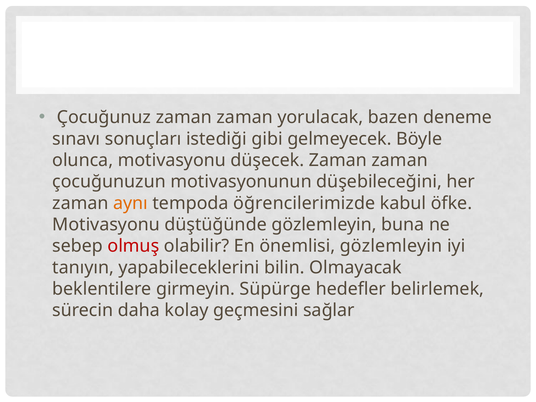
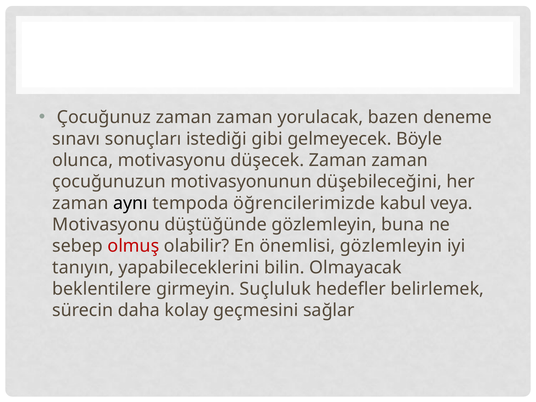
aynı colour: orange -> black (130, 203)
öfke: öfke -> veya (452, 203)
Süpürge: Süpürge -> Suçluluk (275, 289)
